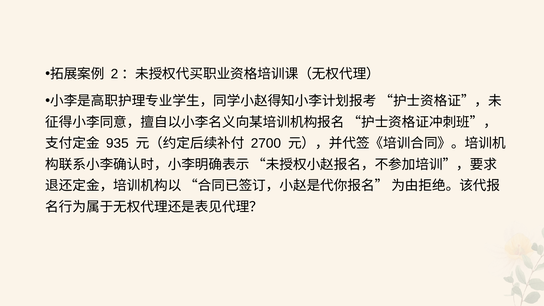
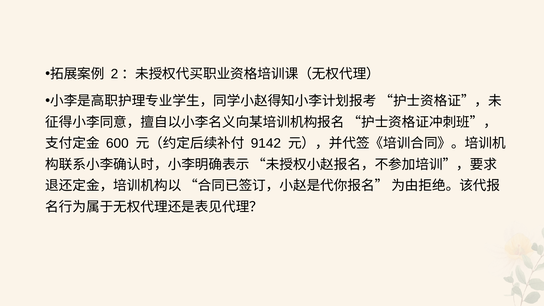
935: 935 -> 600 (117, 143)
2700: 2700 -> 9142 (266, 143)
